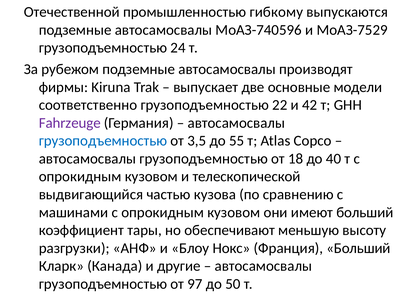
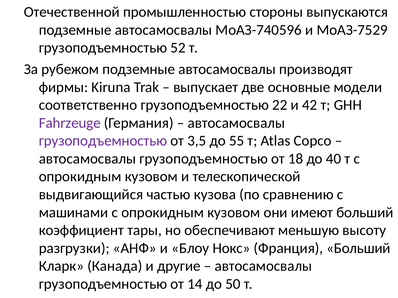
гибкому: гибкому -> стороны (276, 12)
24: 24 -> 52 (178, 48)
грузоподъемностью colour: blue -> purple (103, 141)
97: 97 -> 14 (195, 284)
